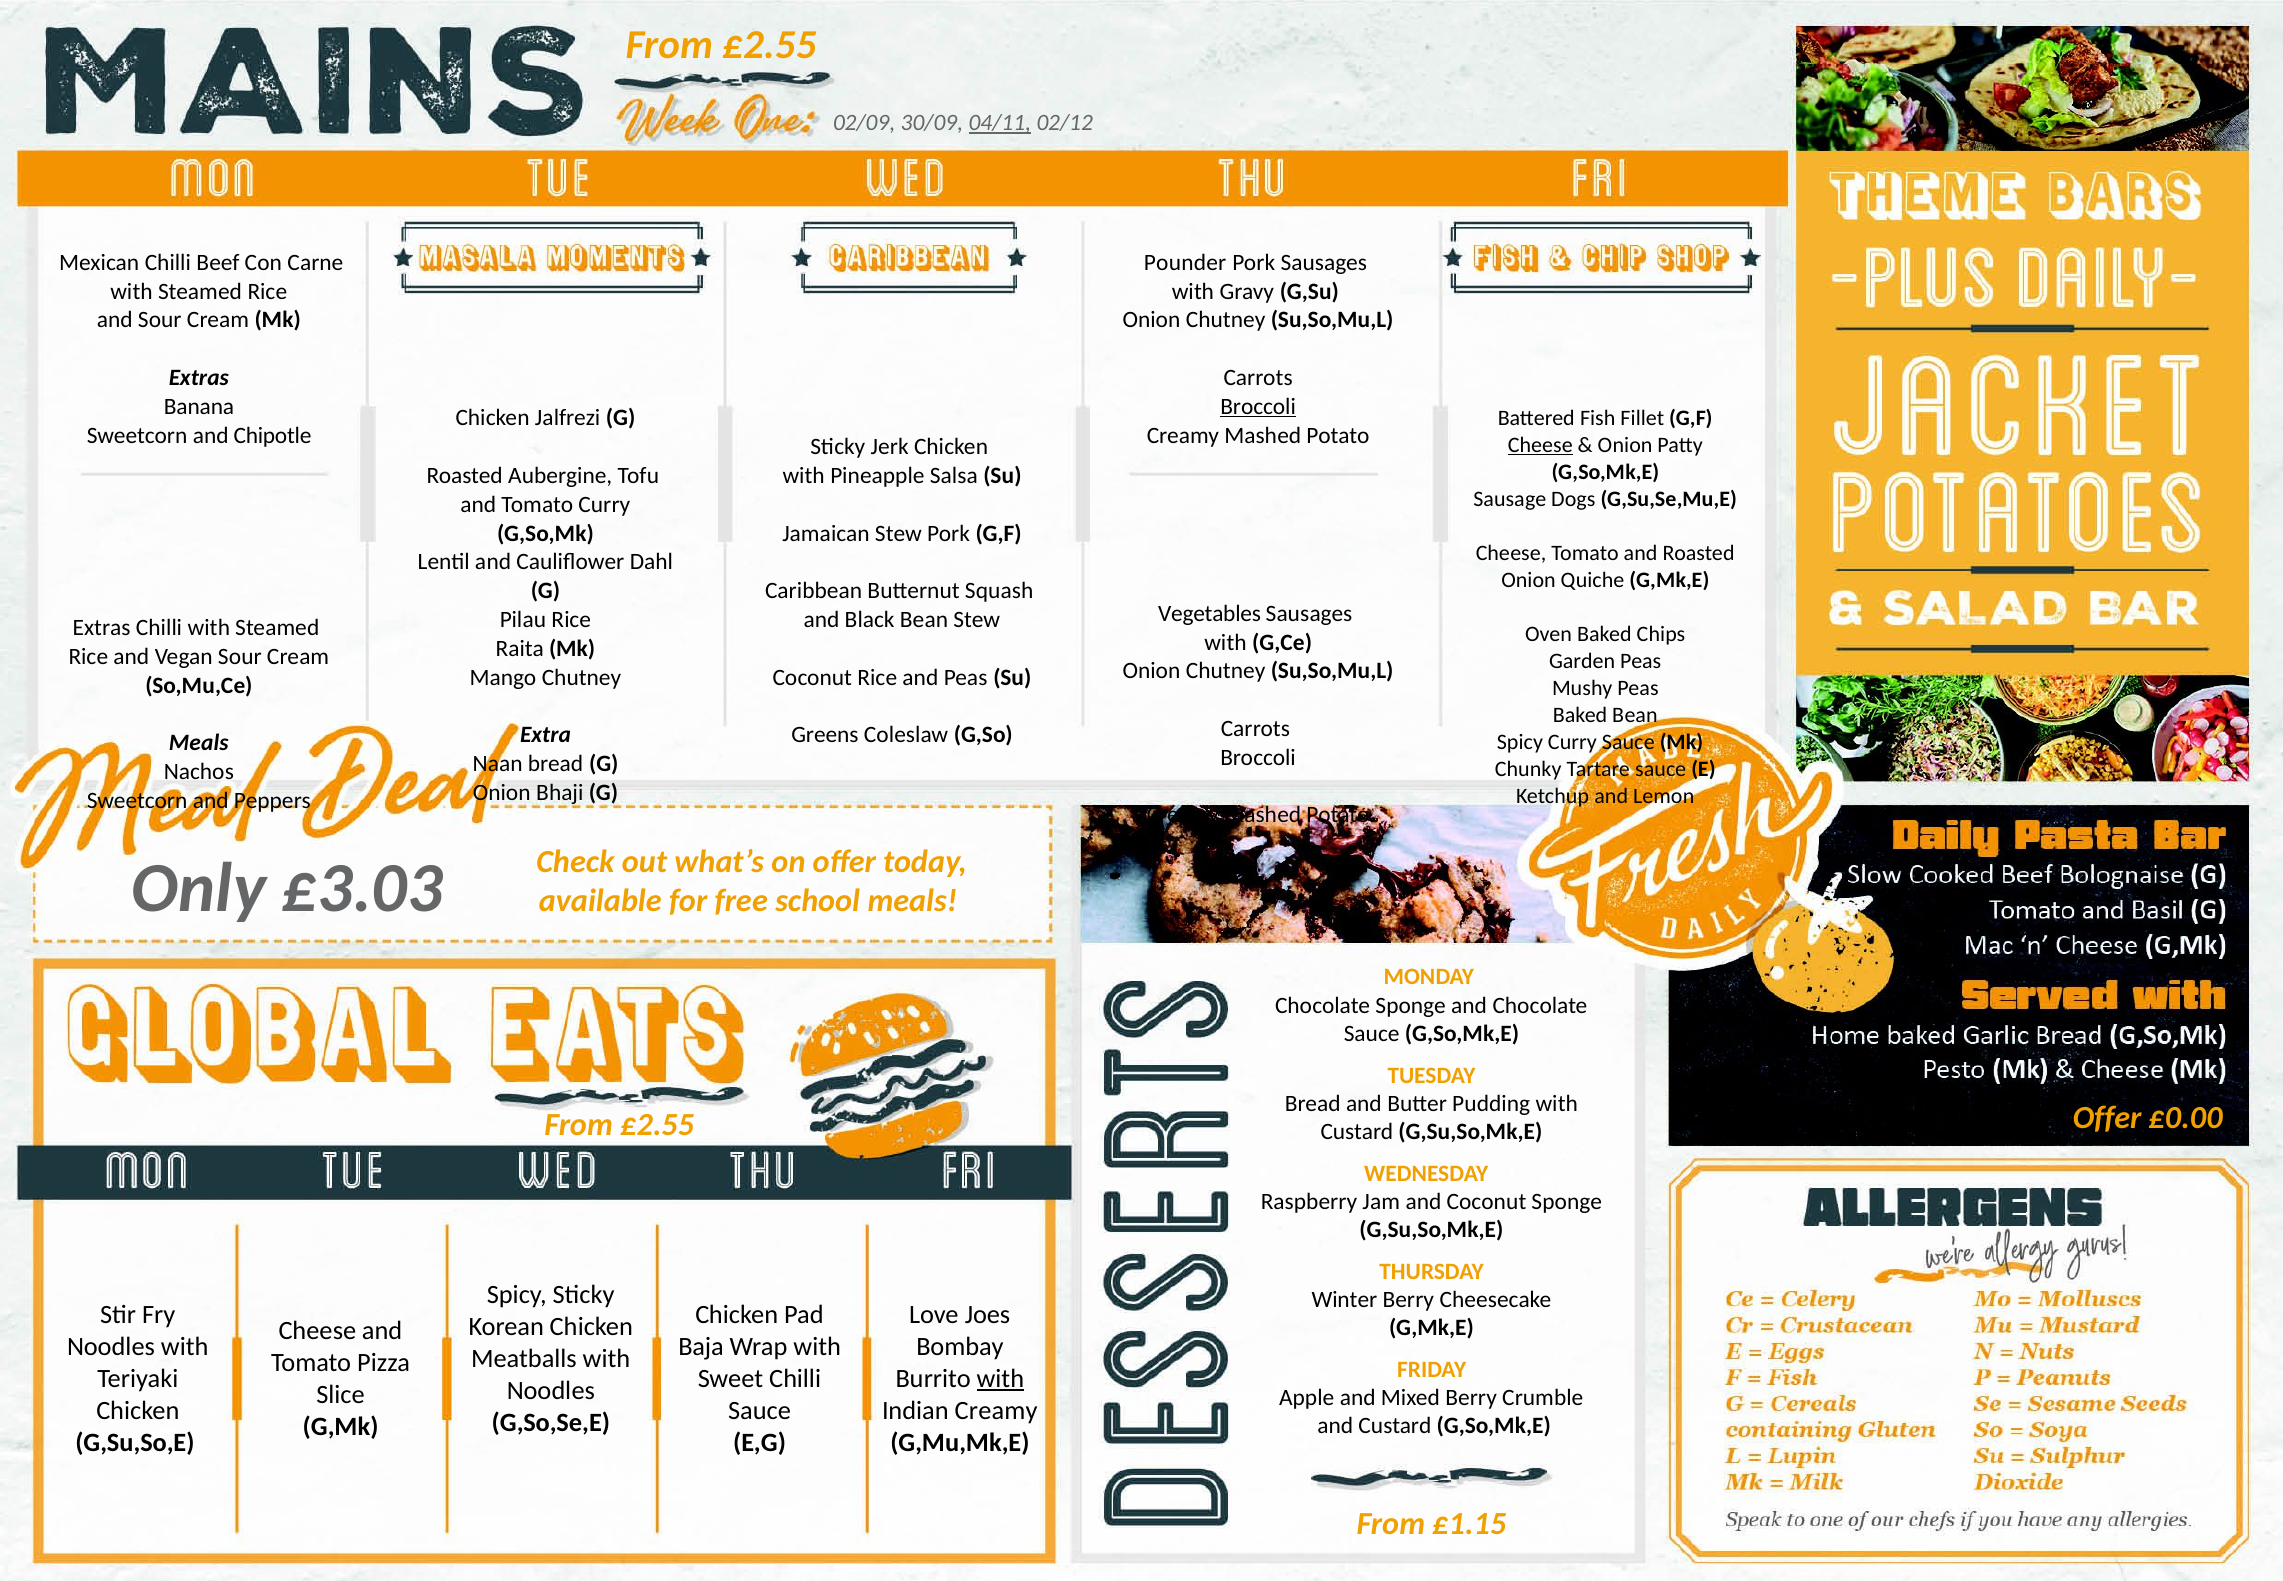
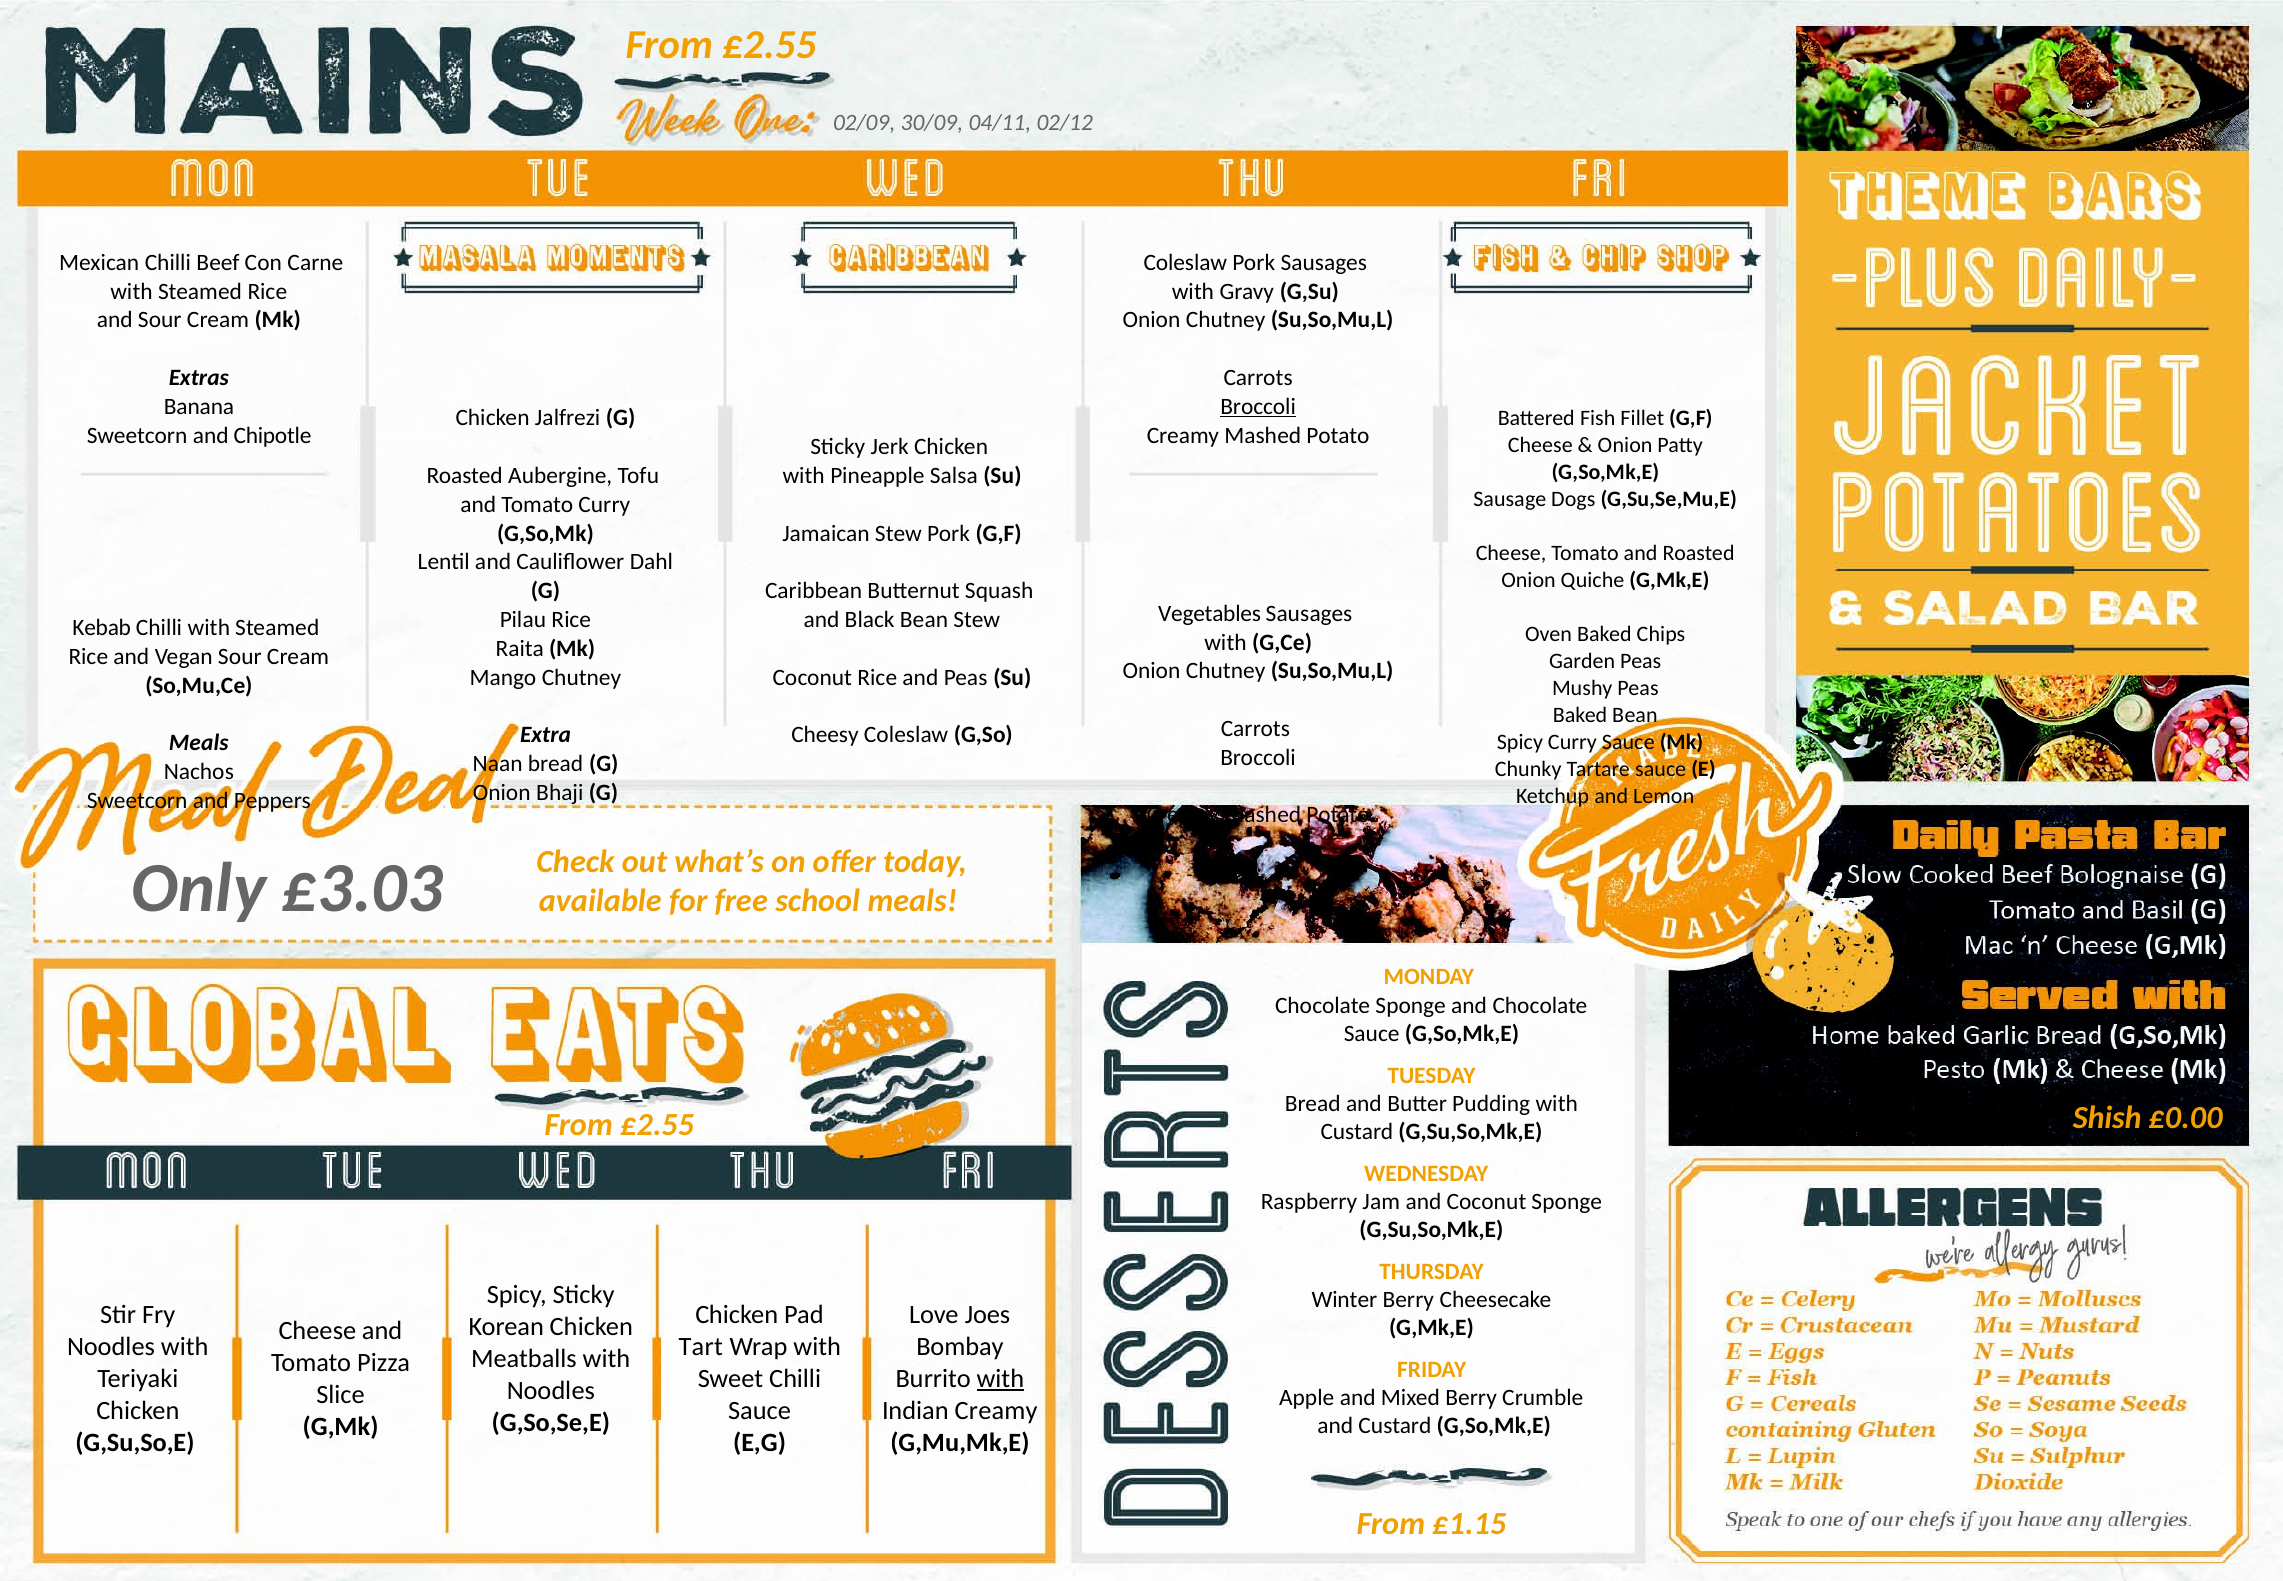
04/11 underline: present -> none (1000, 123)
Pounder: Pounder -> Coleslaw (1185, 262)
Cheese underline: present -> none (1540, 445)
Extras: Extras -> Kebab (102, 628)
Greens: Greens -> Cheesy (825, 735)
Offer: Offer -> Shish (2107, 1117)
Baja: Baja -> Tart (701, 1346)
